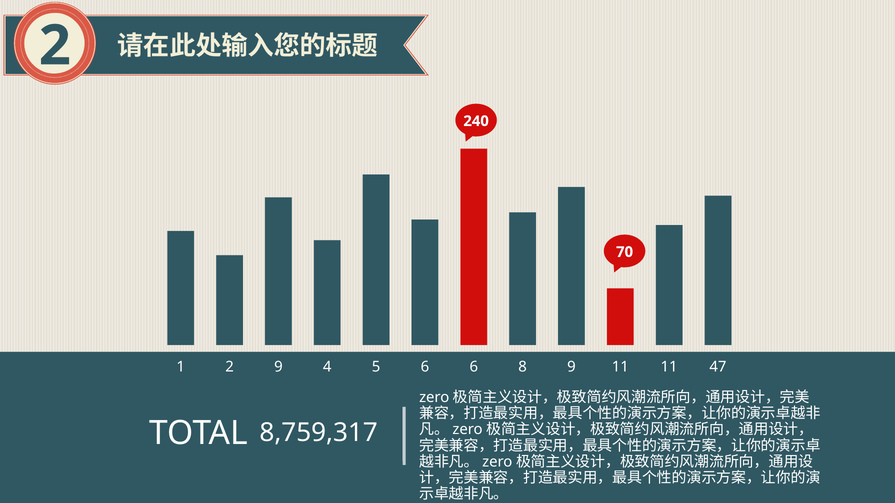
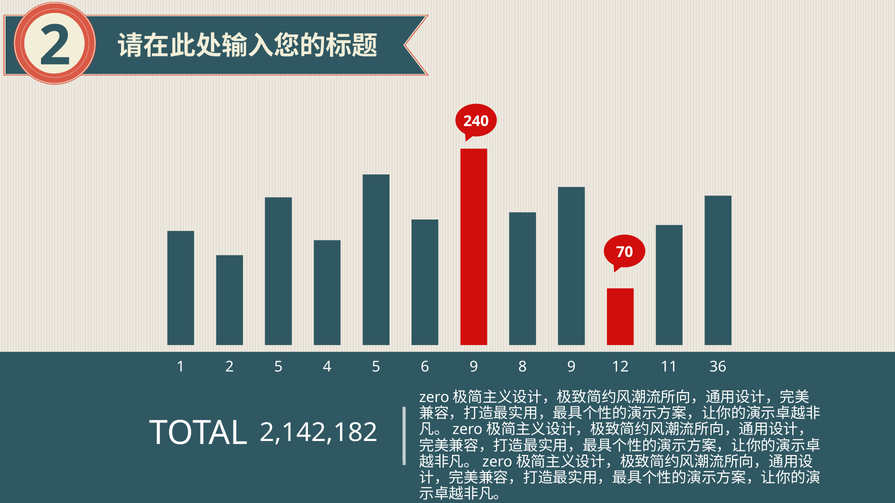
2 9: 9 -> 5 (278, 367)
6 6: 6 -> 9 (474, 367)
9 11: 11 -> 12 (620, 367)
47: 47 -> 36 (718, 367)
8,759,317: 8,759,317 -> 2,142,182 (319, 433)
